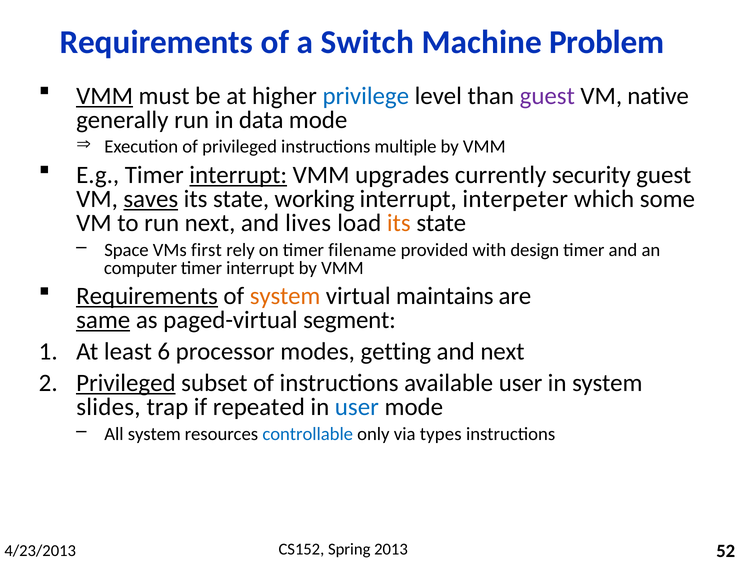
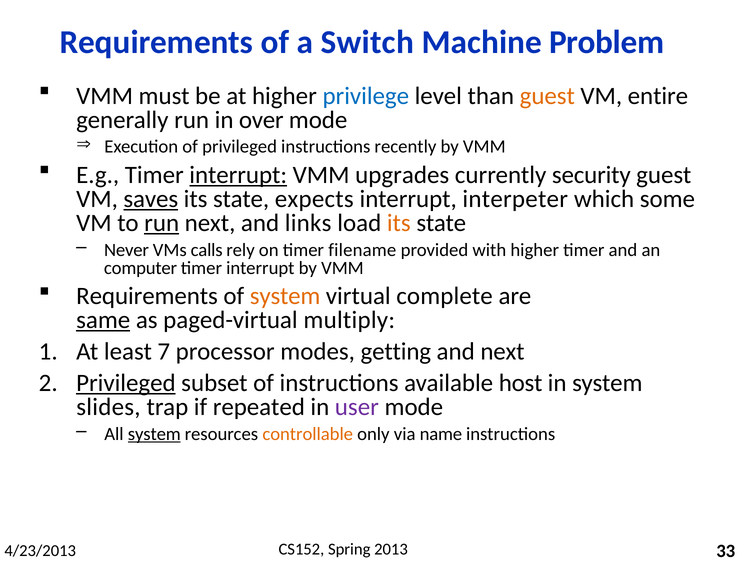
VMM underline: present -> none (105, 96)
guest colour: purple -> orange (547, 96)
native: native -> entire (658, 96)
data: data -> over (261, 120)
multiple: multiple -> recently (405, 147)
working: working -> expects (314, 199)
run underline: none -> present (162, 223)
lives: lives -> links (308, 223)
Space: Space -> Never (127, 250)
first: first -> calls (207, 250)
with design: design -> higher (535, 250)
Requirements underline: present -> none (147, 296)
maintains: maintains -> complete (445, 296)
segment: segment -> multiply (349, 320)
6: 6 -> 7 (164, 351)
available user: user -> host (521, 383)
user colour: blue -> purple (357, 407)
system underline: none -> present (154, 434)
controllable colour: blue -> orange (308, 434)
types: types -> name (441, 434)
52: 52 -> 33 (726, 551)
